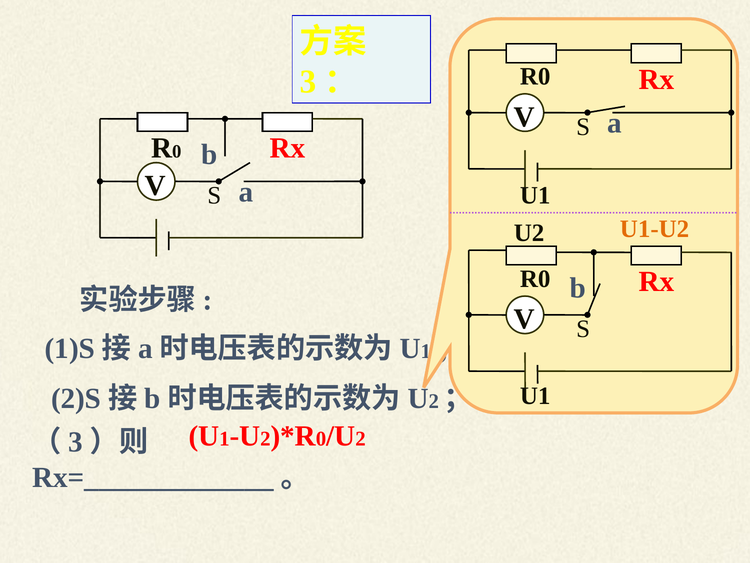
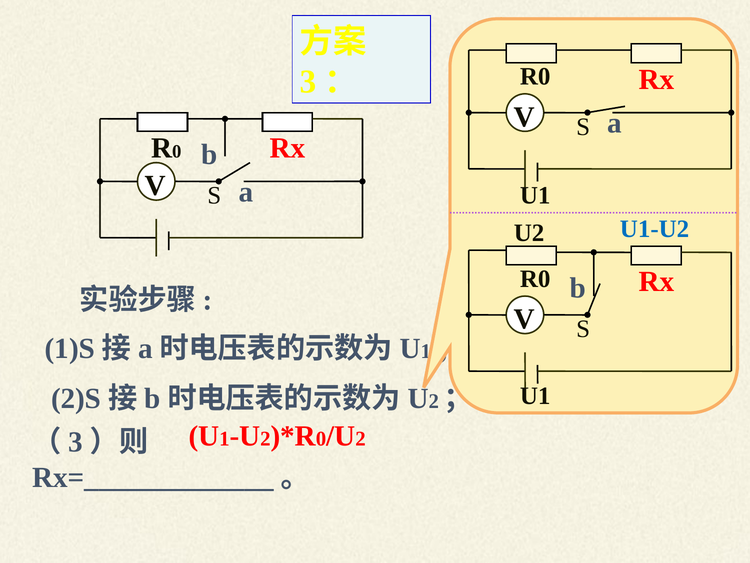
U1-U2 colour: orange -> blue (655, 229)
